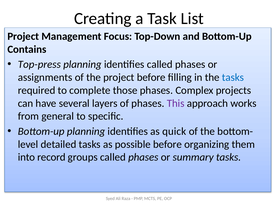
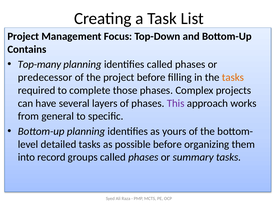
Top-press: Top-press -> Top-many (39, 65)
assignments: assignments -> predecessor (45, 78)
tasks colour: blue -> orange (233, 78)
quick: quick -> yours (174, 132)
